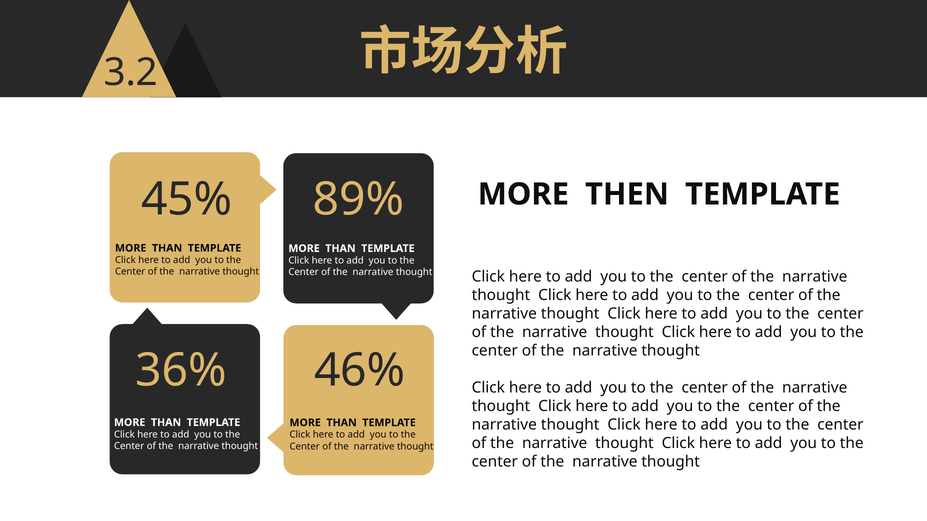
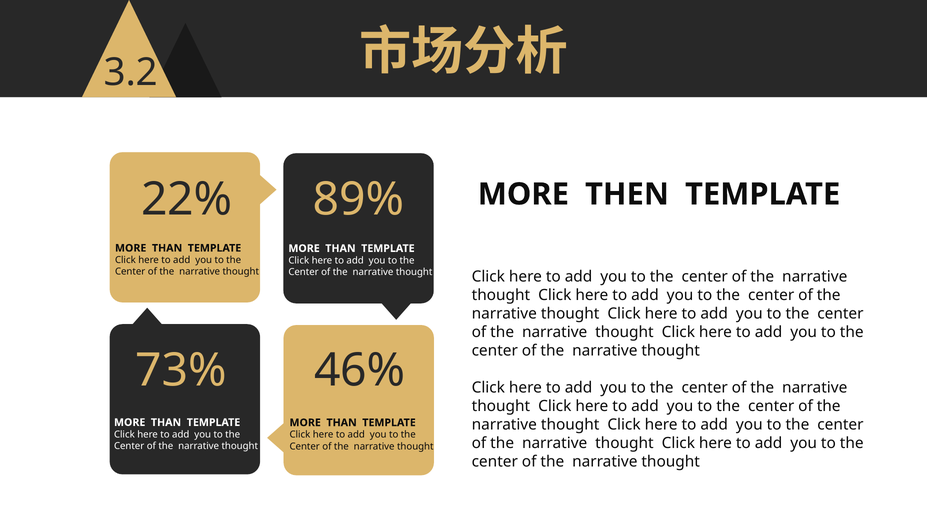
45%: 45% -> 22% (187, 200)
36%: 36% -> 73% (181, 371)
